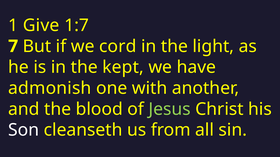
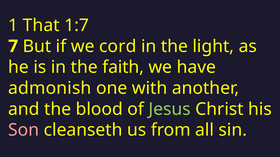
Give: Give -> That (41, 25)
kept: kept -> faith (123, 67)
Son colour: white -> pink (24, 130)
